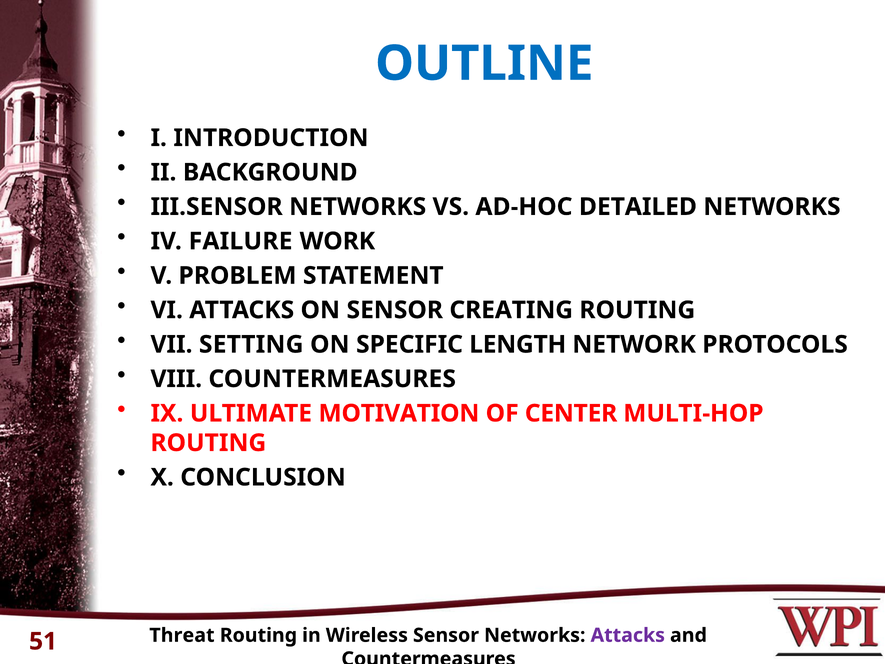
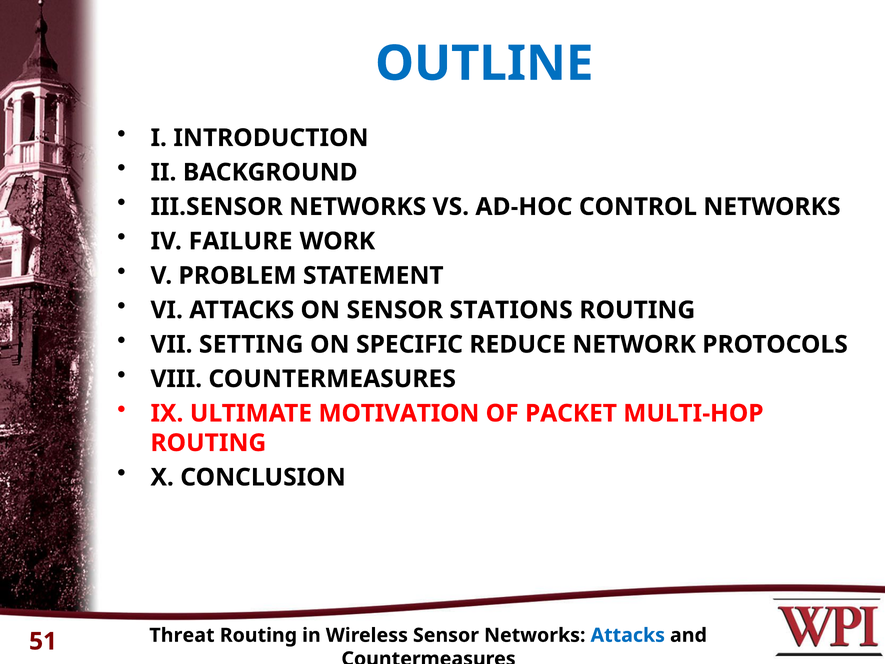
DETAILED: DETAILED -> CONTROL (638, 207)
CREATING: CREATING -> STATIONS (511, 310)
LENGTH: LENGTH -> REDUCE (518, 344)
CENTER: CENTER -> PACKET (571, 413)
Attacks colour: purple -> blue (628, 635)
